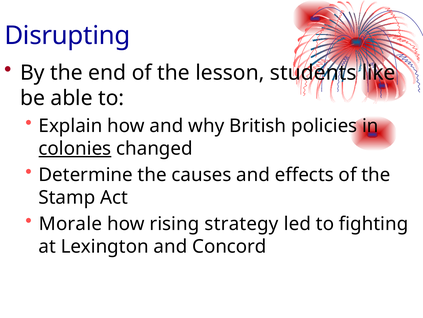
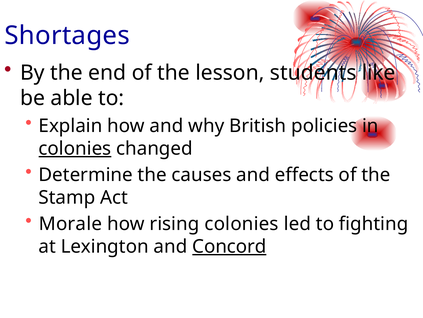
Disrupting: Disrupting -> Shortages (67, 36)
rising strategy: strategy -> colonies (242, 223)
Concord underline: none -> present (229, 246)
